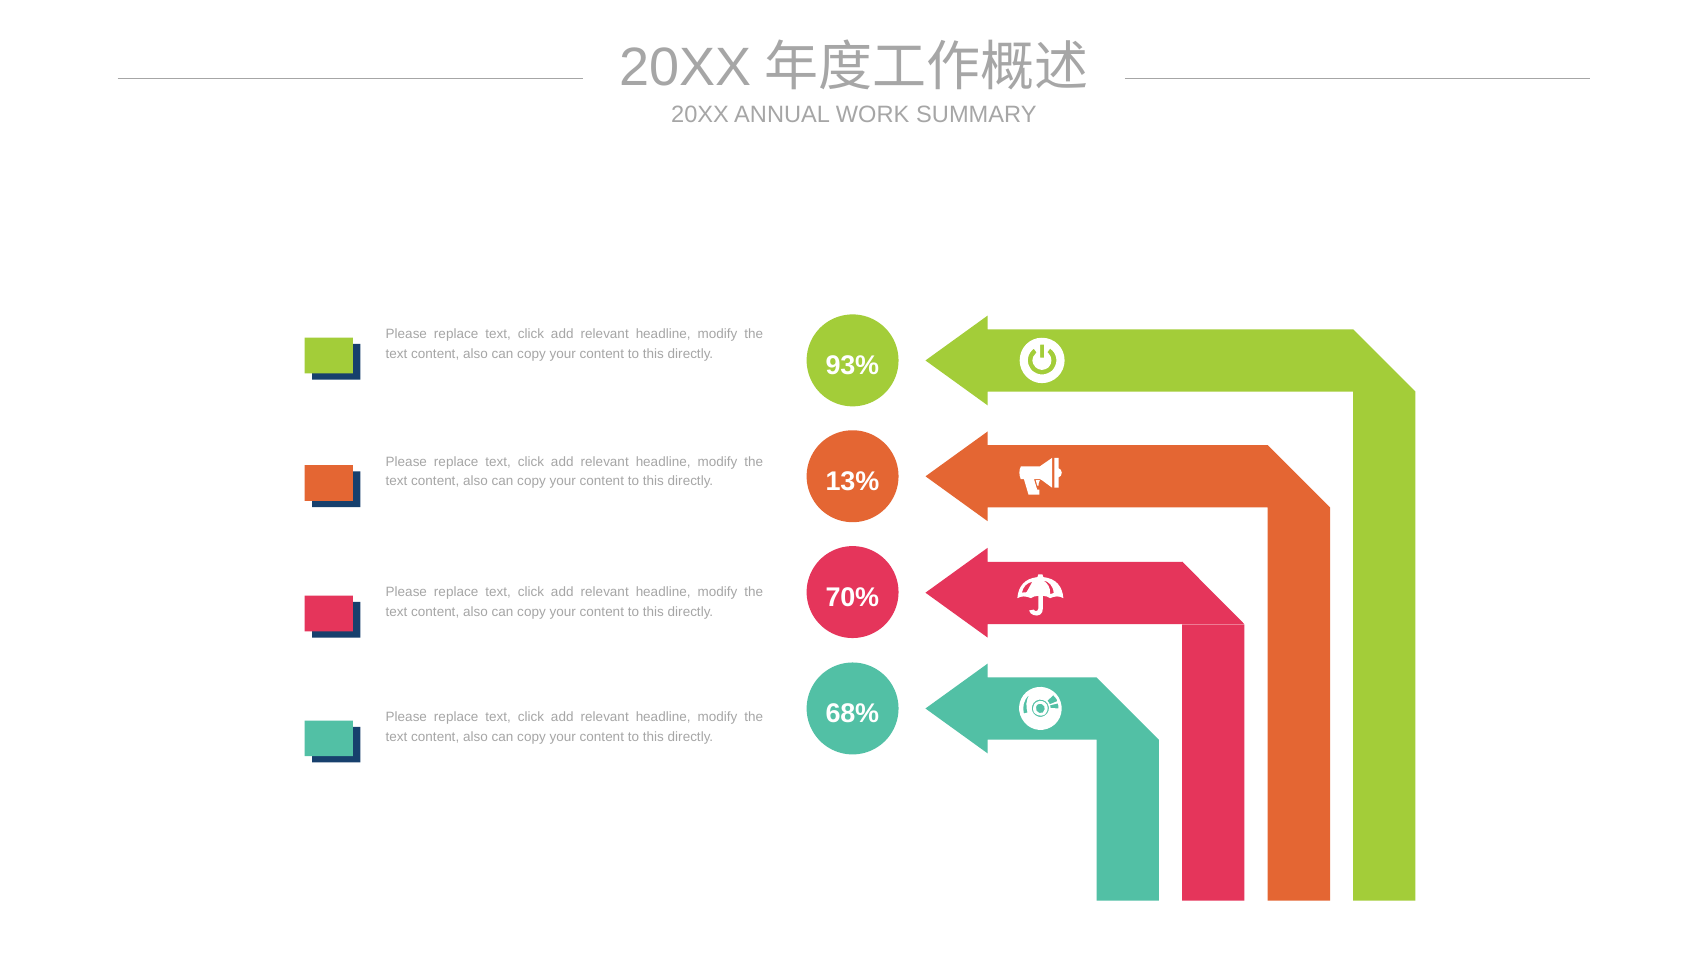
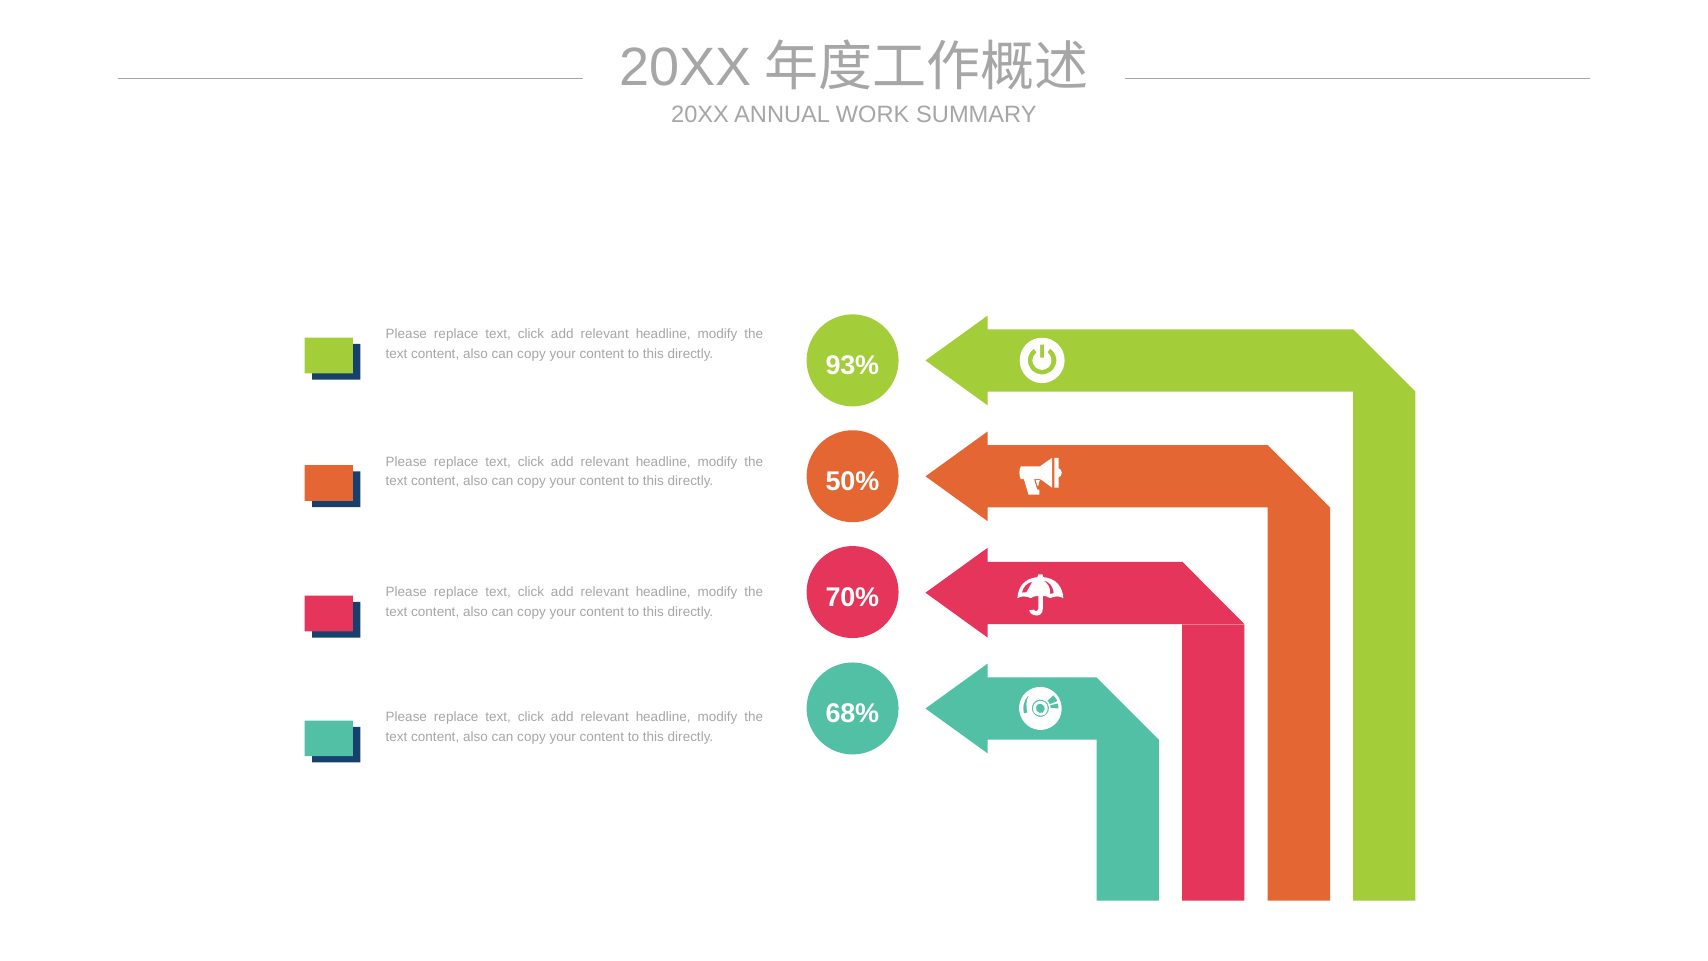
13%: 13% -> 50% (852, 481)
